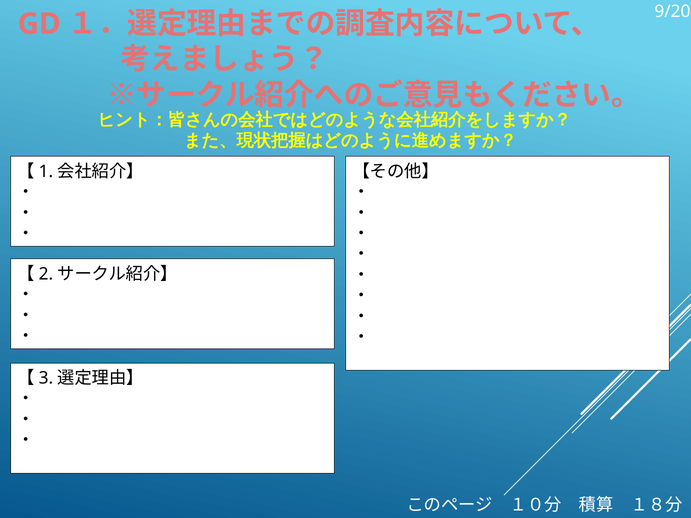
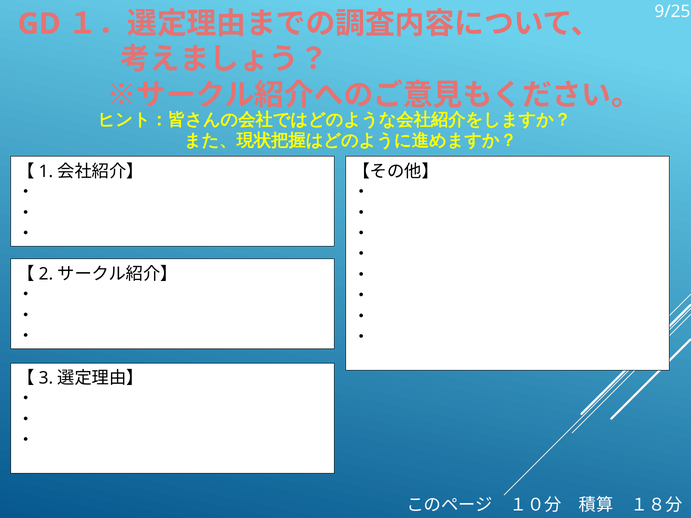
9/20: 9/20 -> 9/25 (672, 12)
